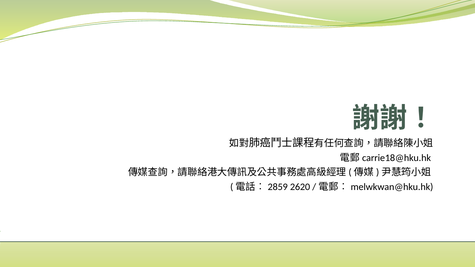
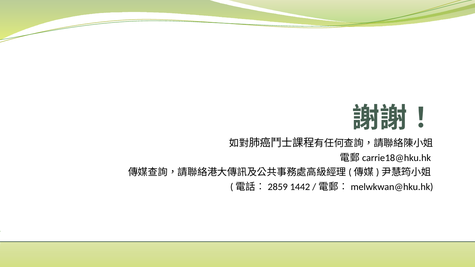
2620: 2620 -> 1442 (300, 187)
